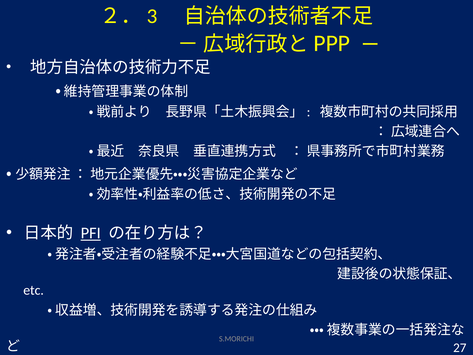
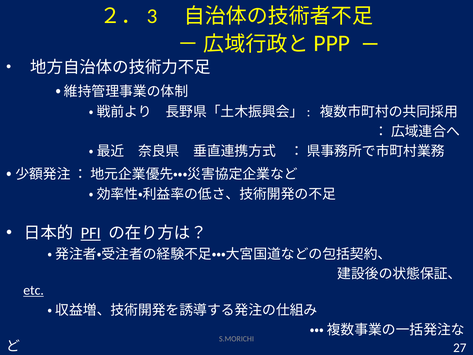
etc underline: none -> present (34, 290)
